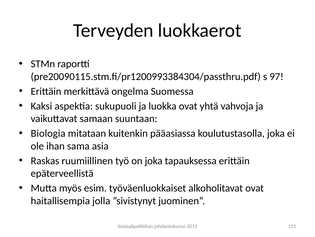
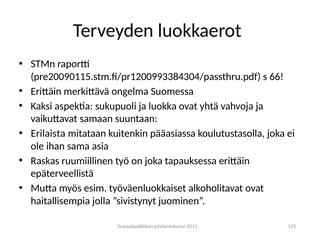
97: 97 -> 66 (277, 76)
Biologia: Biologia -> Erilaista (48, 133)
